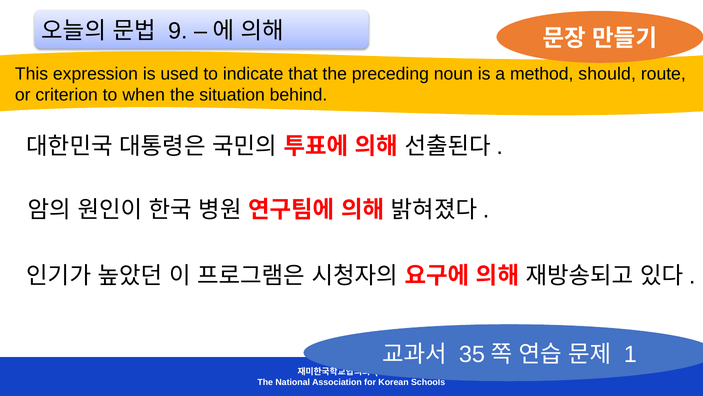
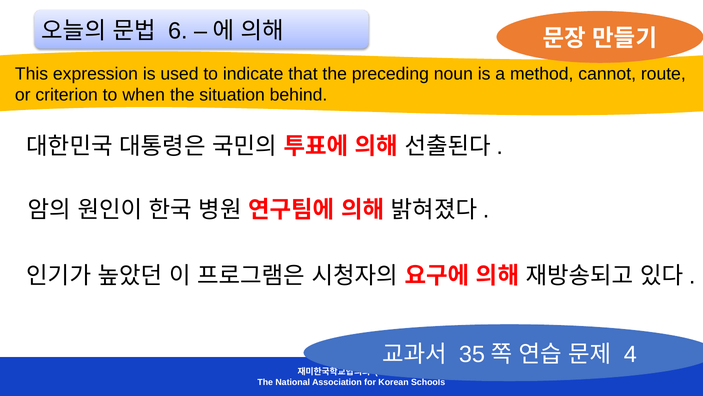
9: 9 -> 6 (178, 31)
should: should -> cannot (607, 74)
1: 1 -> 4 (630, 354)
